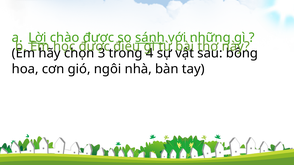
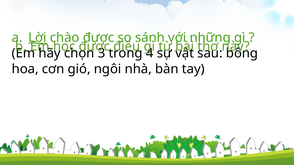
sánh underline: present -> none (150, 38)
